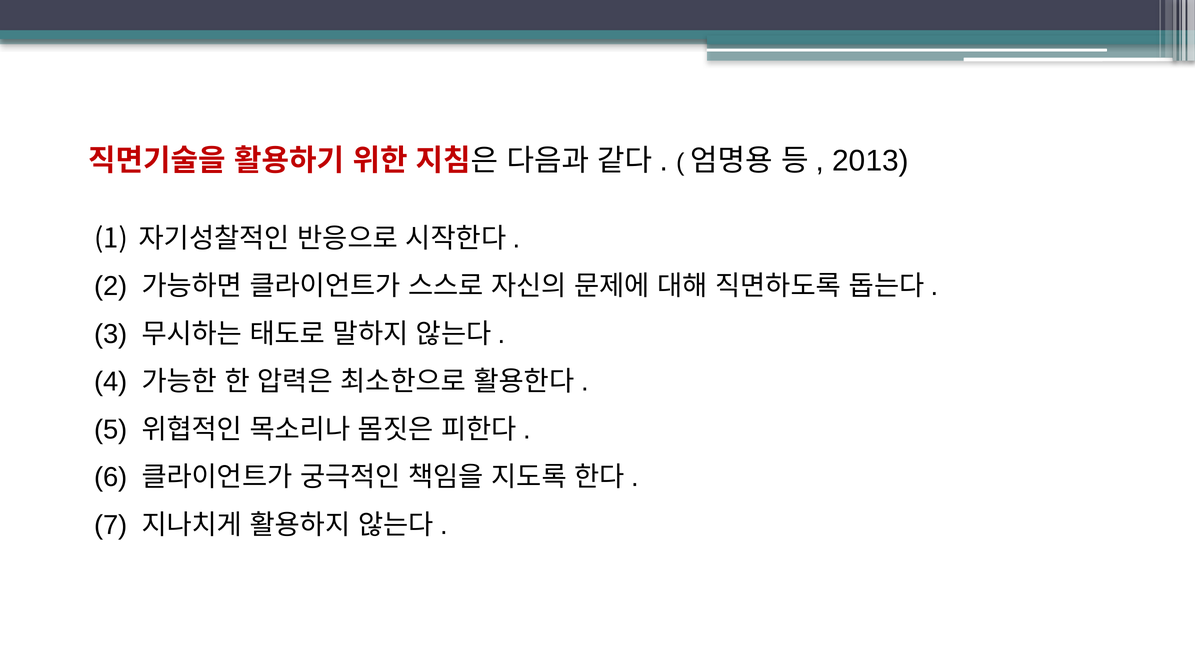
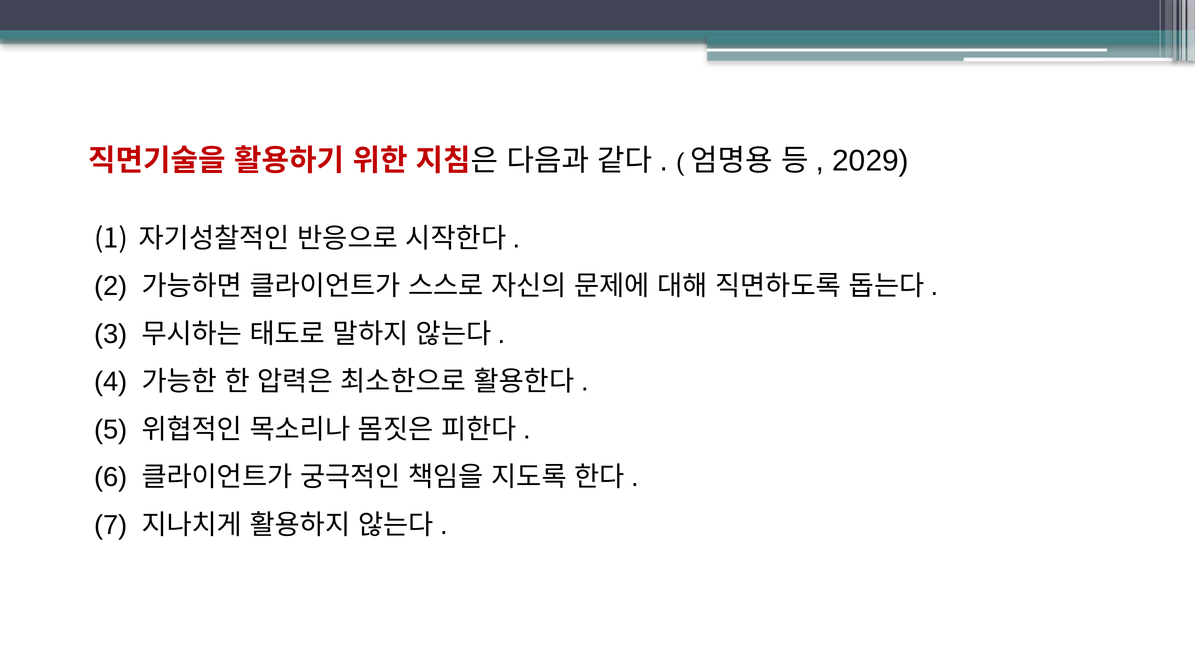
2013: 2013 -> 2029 (871, 161)
